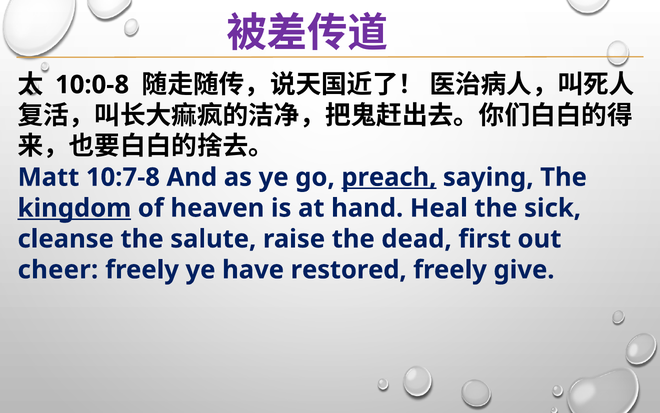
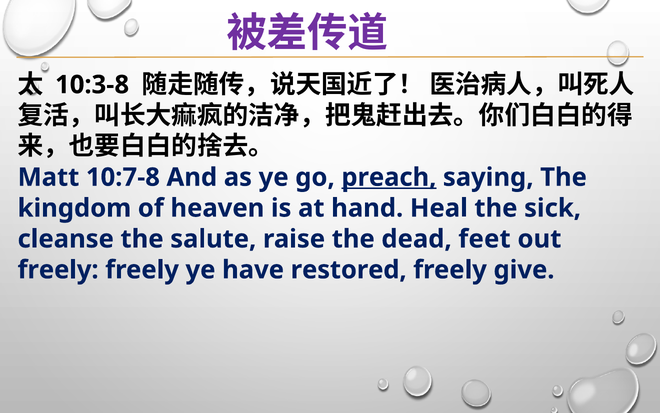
10:0-8: 10:0-8 -> 10:3-8 (92, 85)
kingdom underline: present -> none (74, 208)
first: first -> feet (485, 239)
cheer: cheer -> freely (58, 270)
